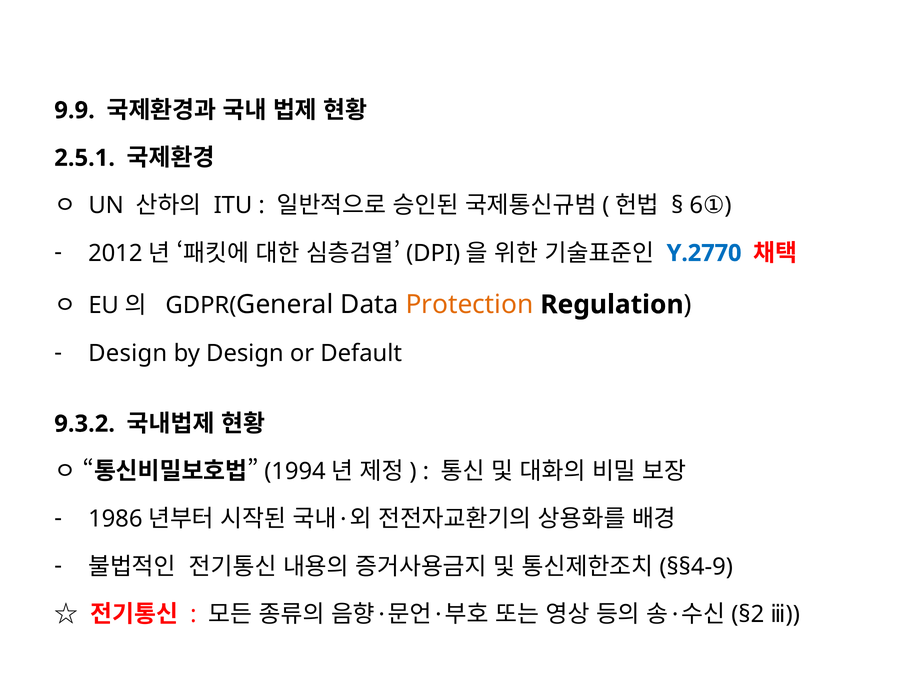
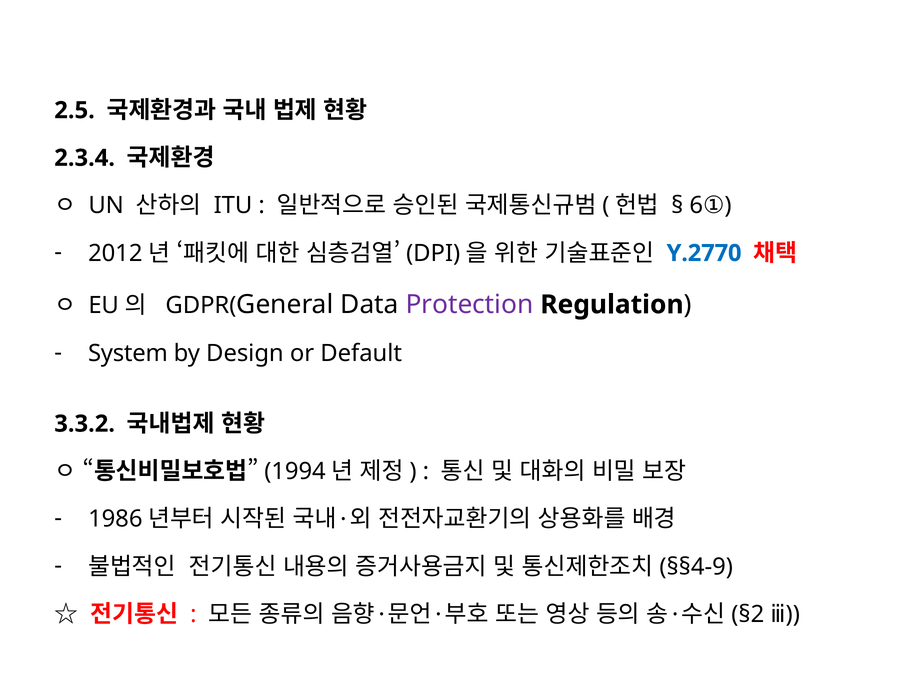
9.9: 9.9 -> 2.5 (75, 110)
2.5.1: 2.5.1 -> 2.3.4 (85, 158)
Protection colour: orange -> purple (469, 305)
Design: Design -> System (128, 354)
9.3.2: 9.3.2 -> 3.3.2 (85, 424)
